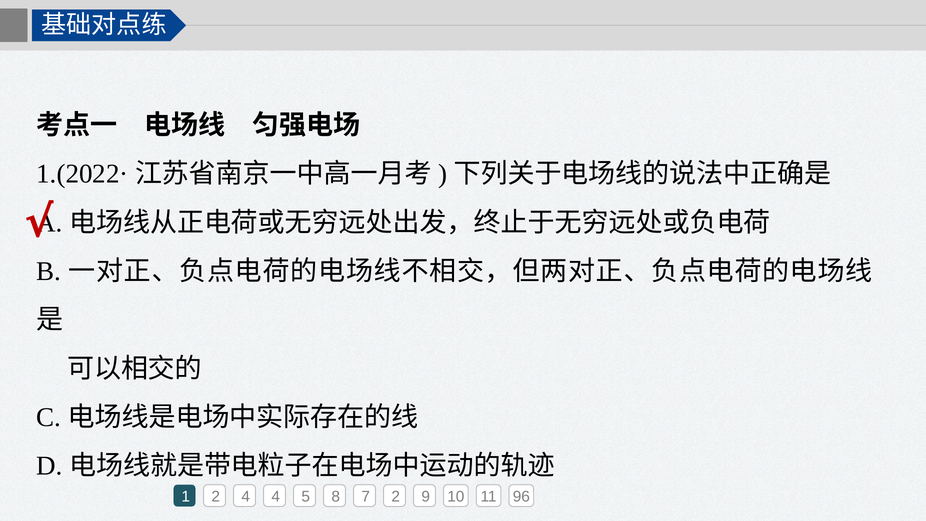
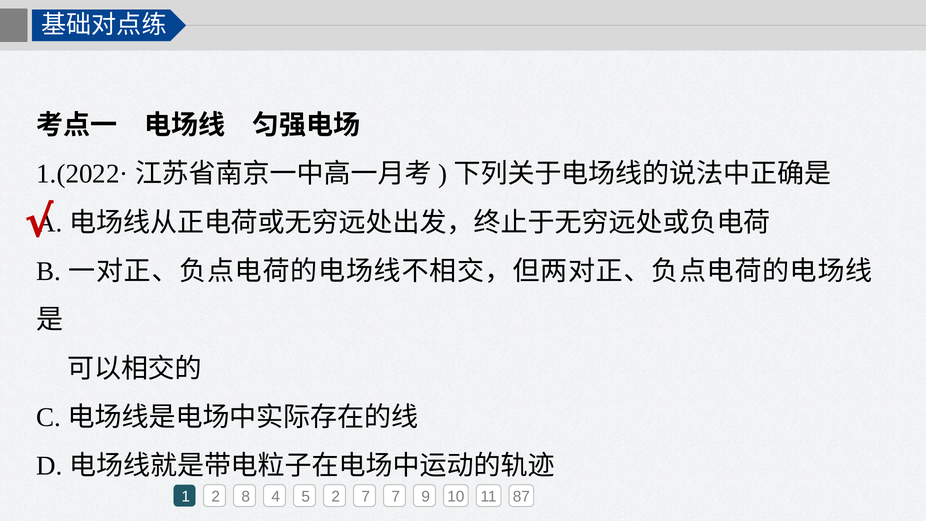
2 4: 4 -> 8 (246, 497)
5 8: 8 -> 2 (336, 497)
7 2: 2 -> 7 (396, 497)
96: 96 -> 87 (521, 497)
